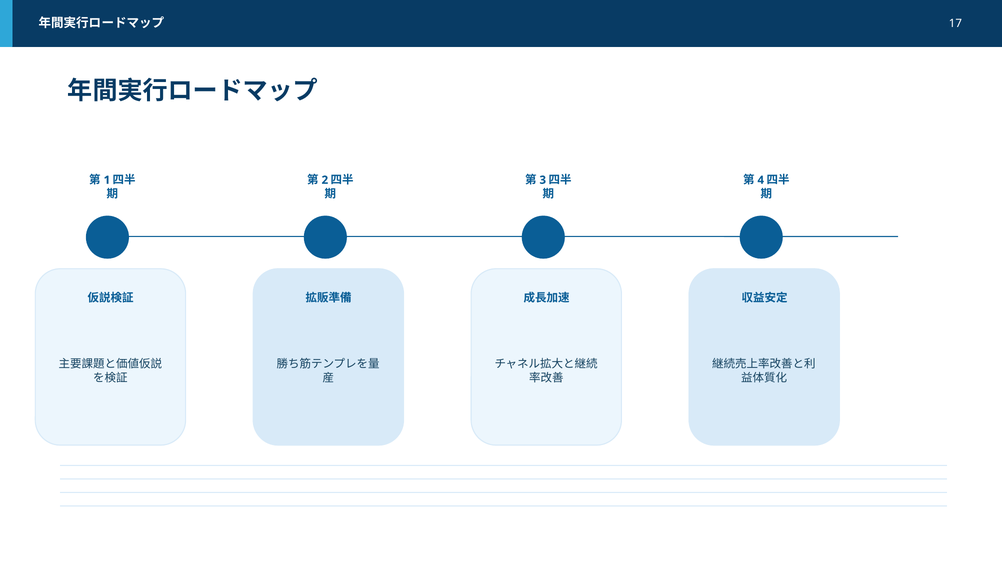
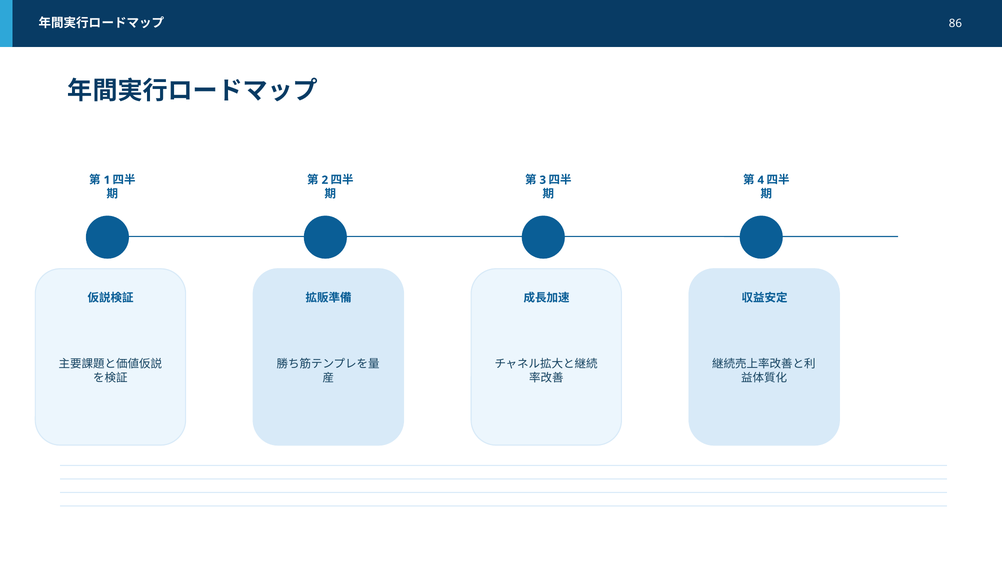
17: 17 -> 86 (955, 23)
